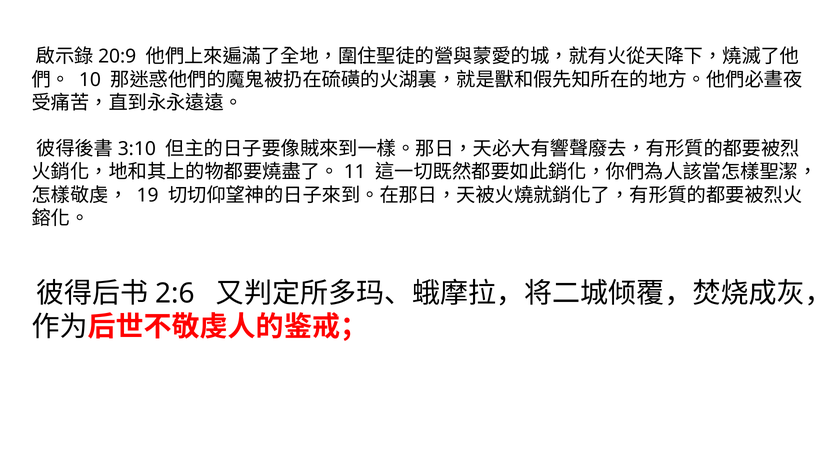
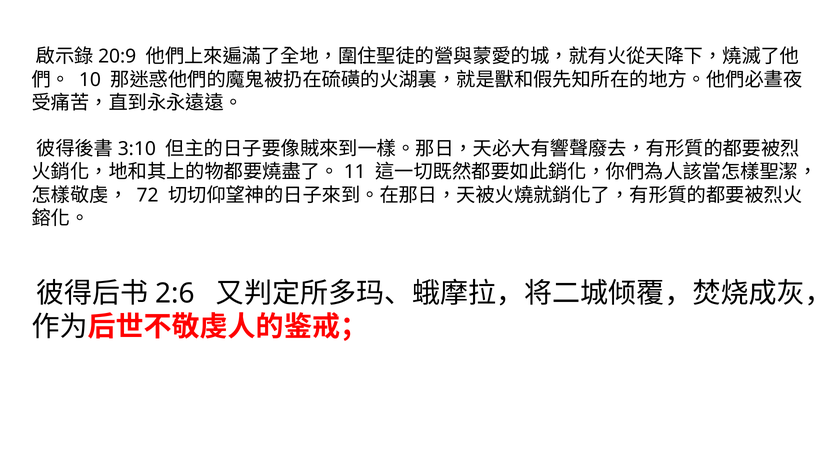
19: 19 -> 72 (148, 195)
